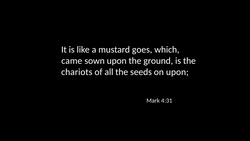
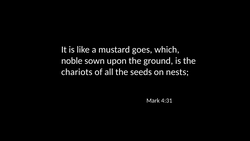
came: came -> noble (72, 61)
on upon: upon -> nests (177, 72)
